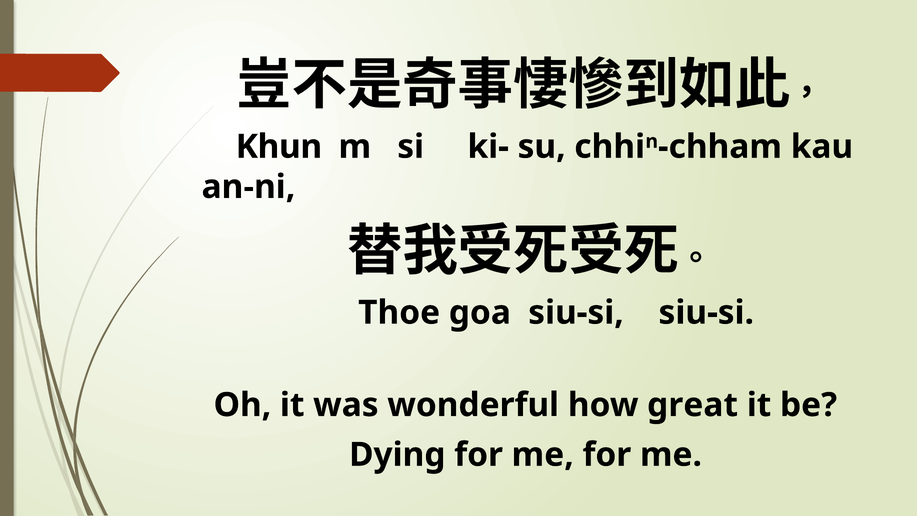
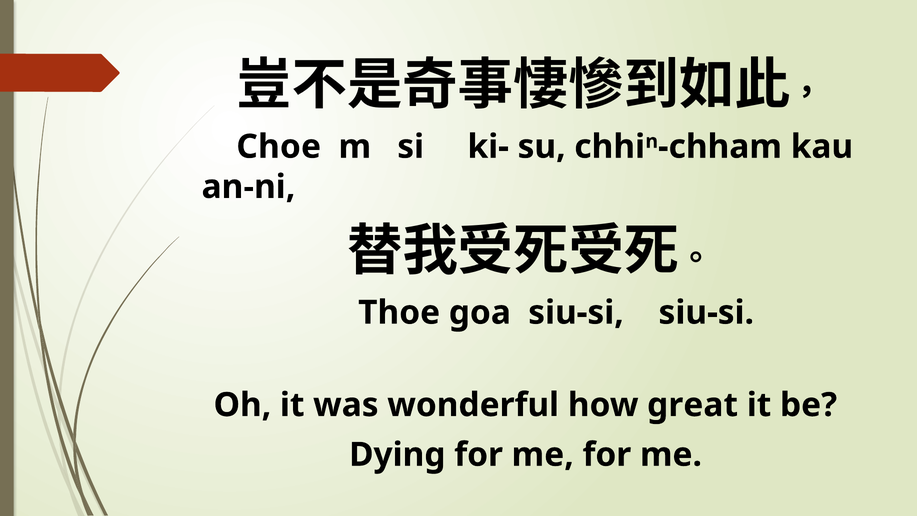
Khun: Khun -> Choe (279, 147)
